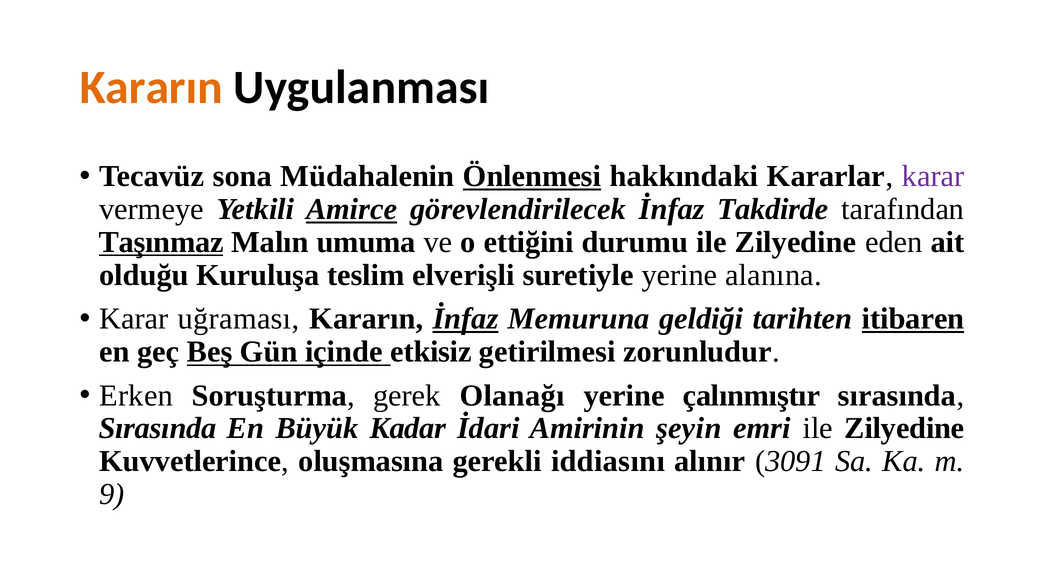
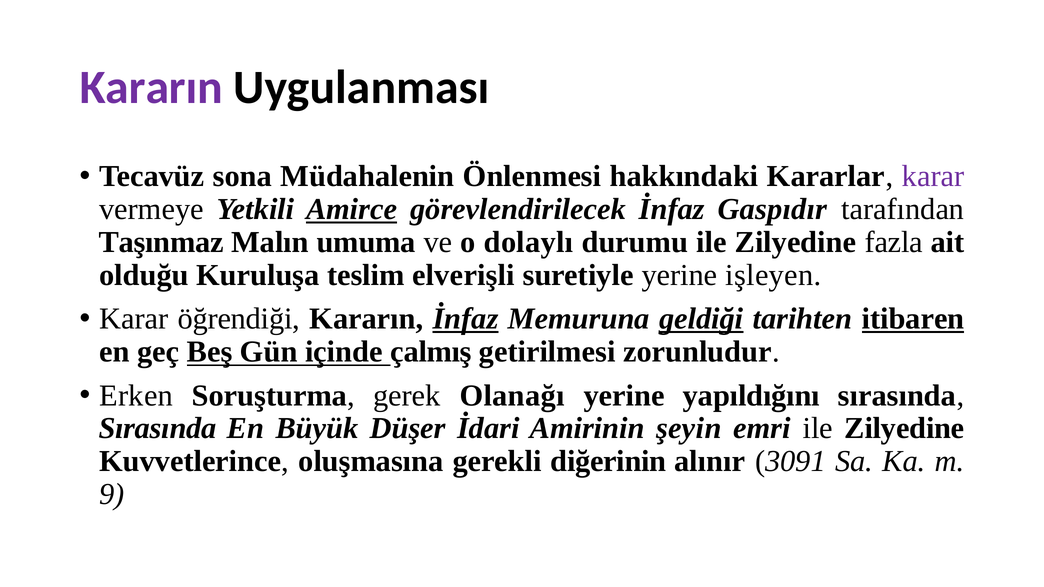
Kararın colour: orange -> purple (151, 88)
Önlenmesi underline: present -> none (532, 177)
Takdirde: Takdirde -> Gaspıdır (772, 209)
Taşınmaz underline: present -> none (161, 242)
ettiğini: ettiğini -> dolaylı (529, 242)
eden: eden -> fazla (894, 242)
alanına: alanına -> işleyen (773, 275)
uğraması: uğraması -> öğrendiği (239, 319)
geldiği underline: none -> present (701, 319)
etkisiz: etkisiz -> çalmış (431, 352)
çalınmıştır: çalınmıştır -> yapıldığını (751, 396)
Kadar: Kadar -> Düşer (408, 429)
iddiasını: iddiasını -> diğerinin (608, 461)
